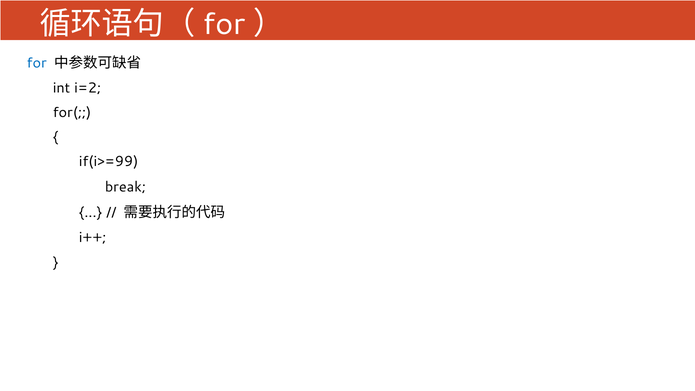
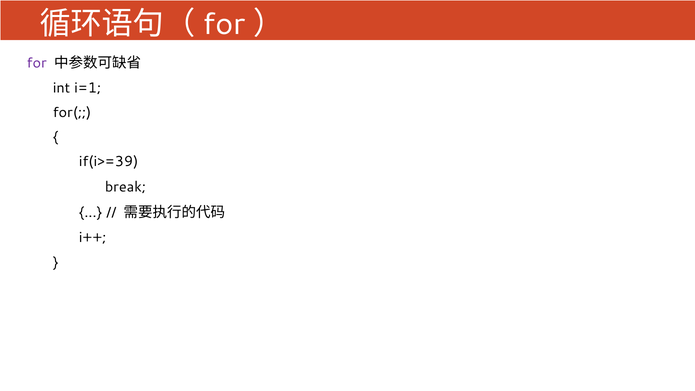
for colour: blue -> purple (37, 63)
i=2: i=2 -> i=1 (88, 88)
if(i>=99: if(i>=99 -> if(i>=39 (109, 162)
